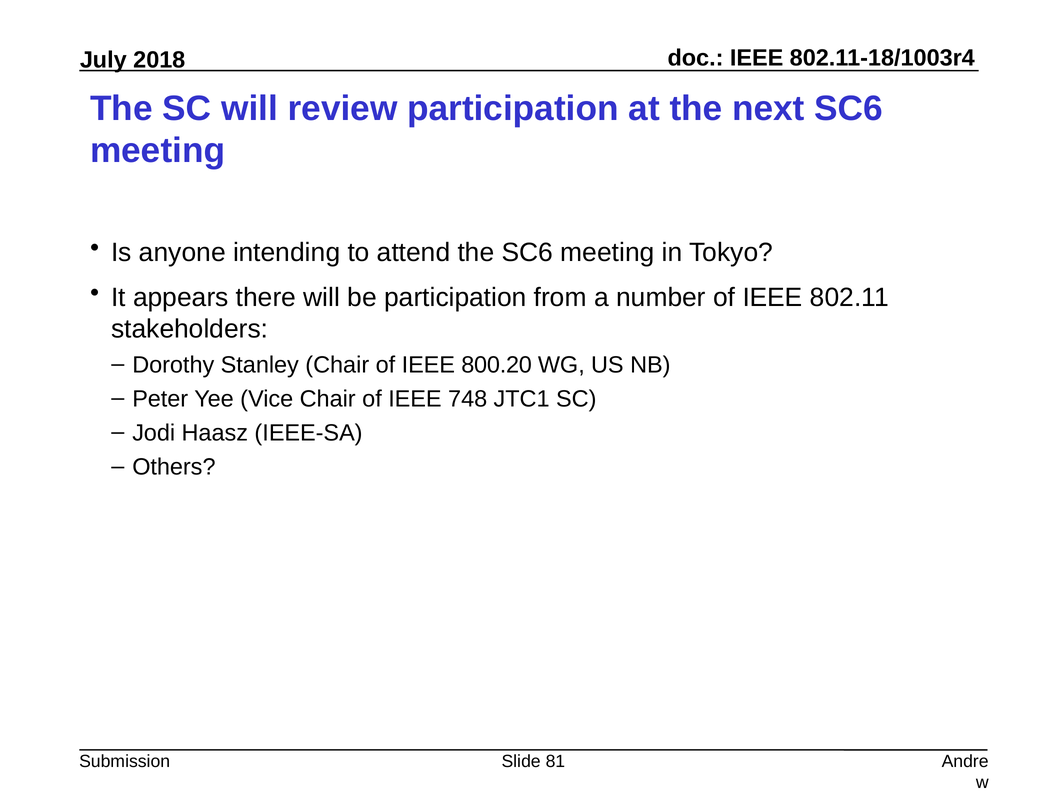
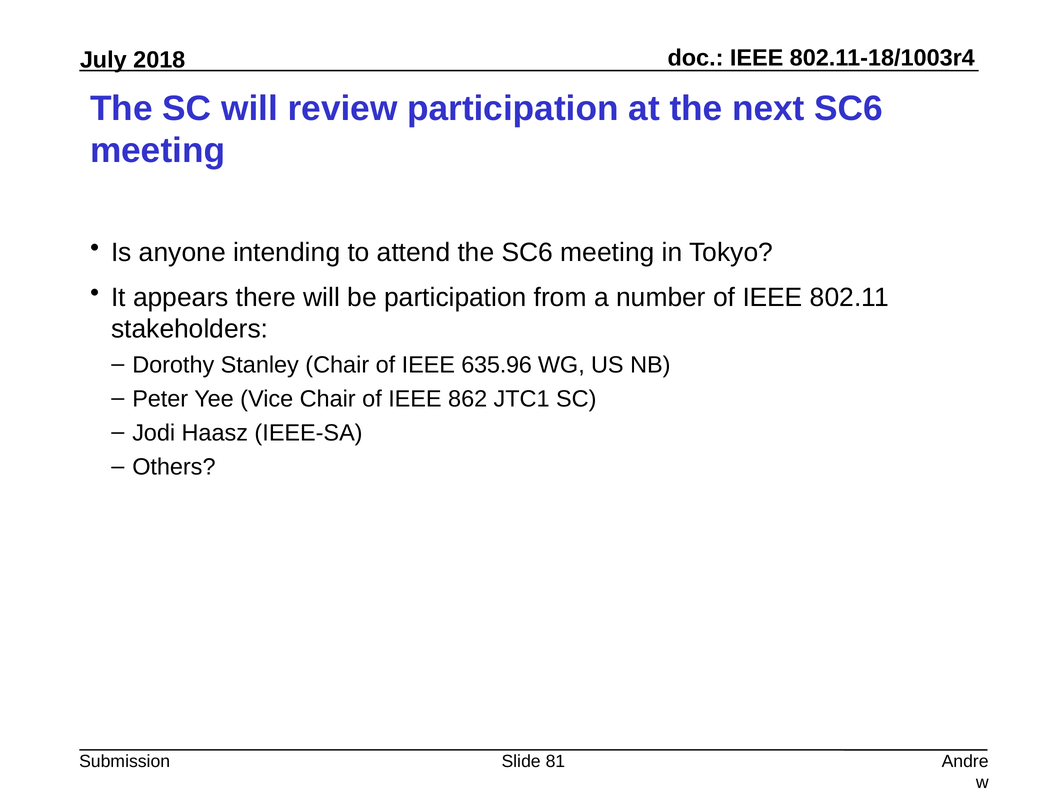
800.20: 800.20 -> 635.96 (497, 365)
748: 748 -> 862 (468, 399)
